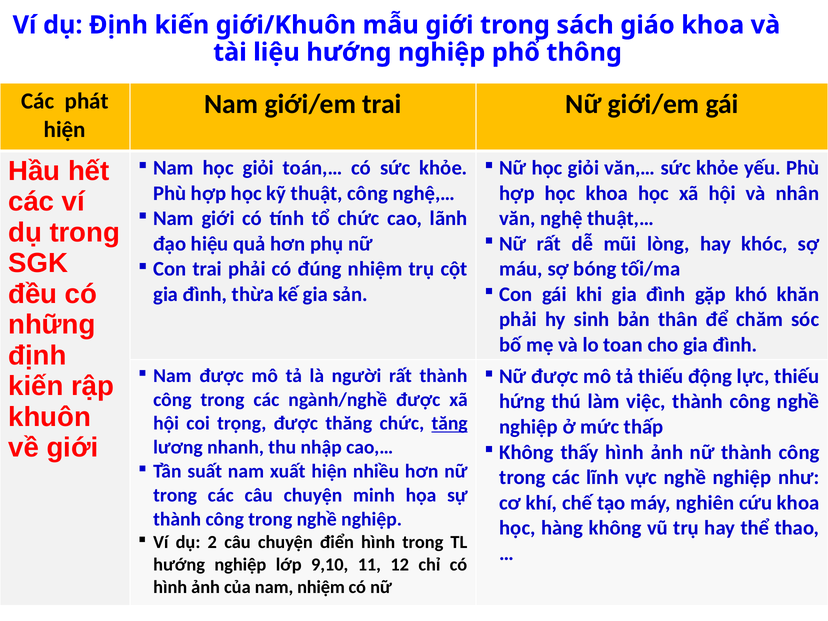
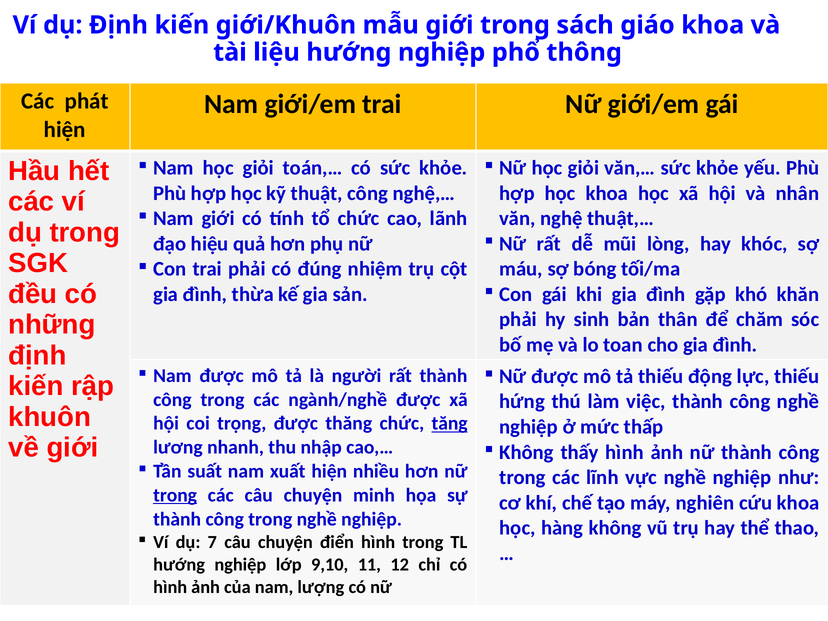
trong underline: none -> present (175, 495)
2: 2 -> 7 (212, 542)
nam nhiệm: nhiệm -> lượng (321, 587)
